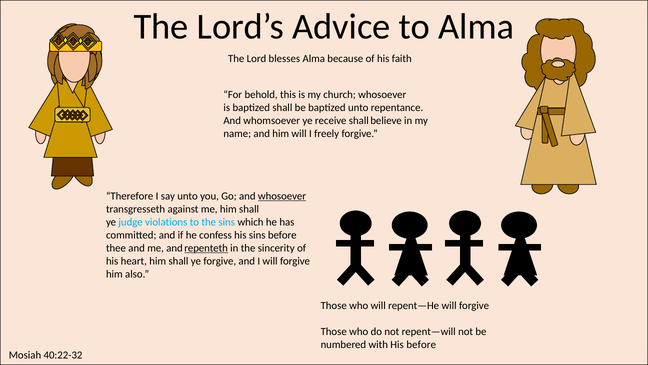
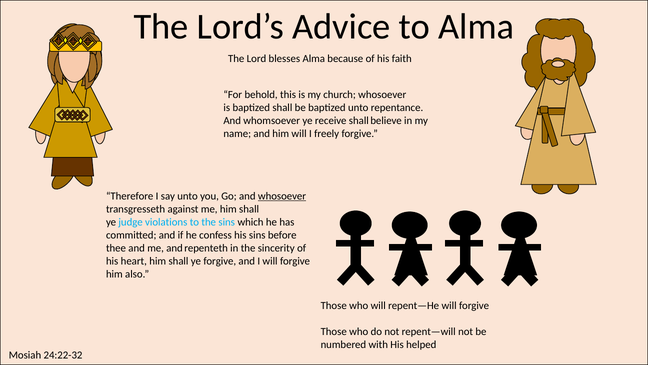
repenteth underline: present -> none (206, 248)
His before: before -> helped (421, 344)
40:22-32: 40:22-32 -> 24:22-32 (63, 355)
